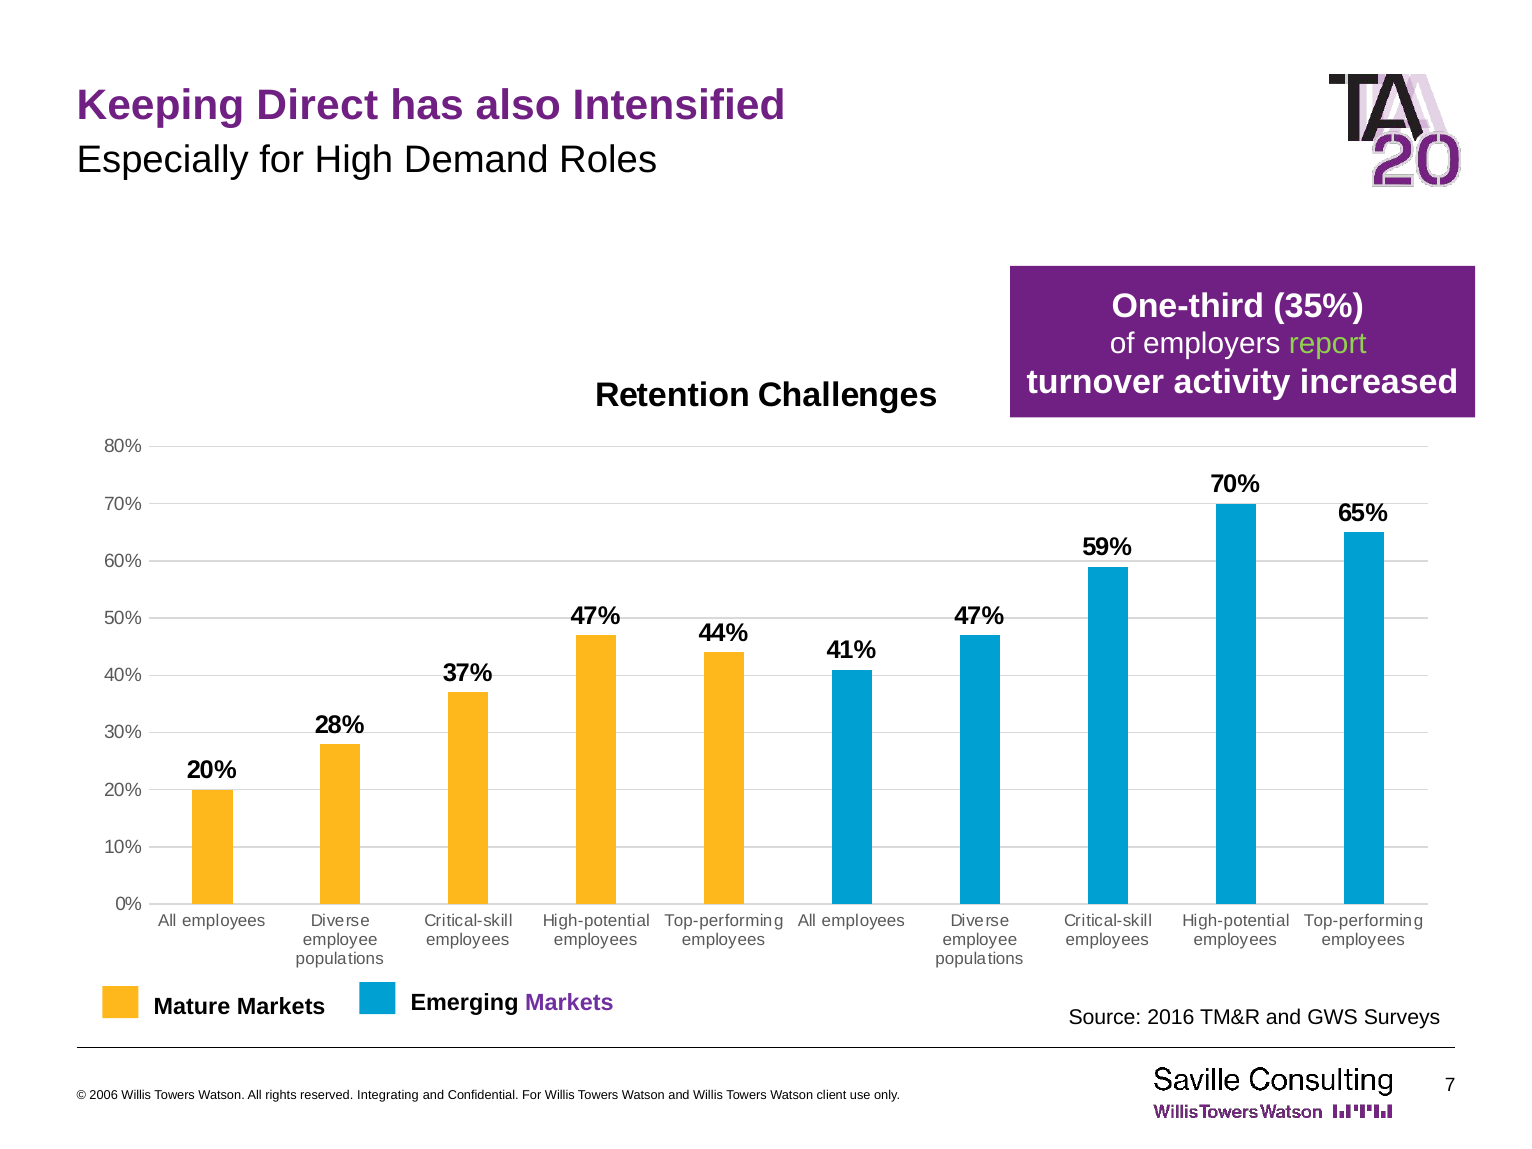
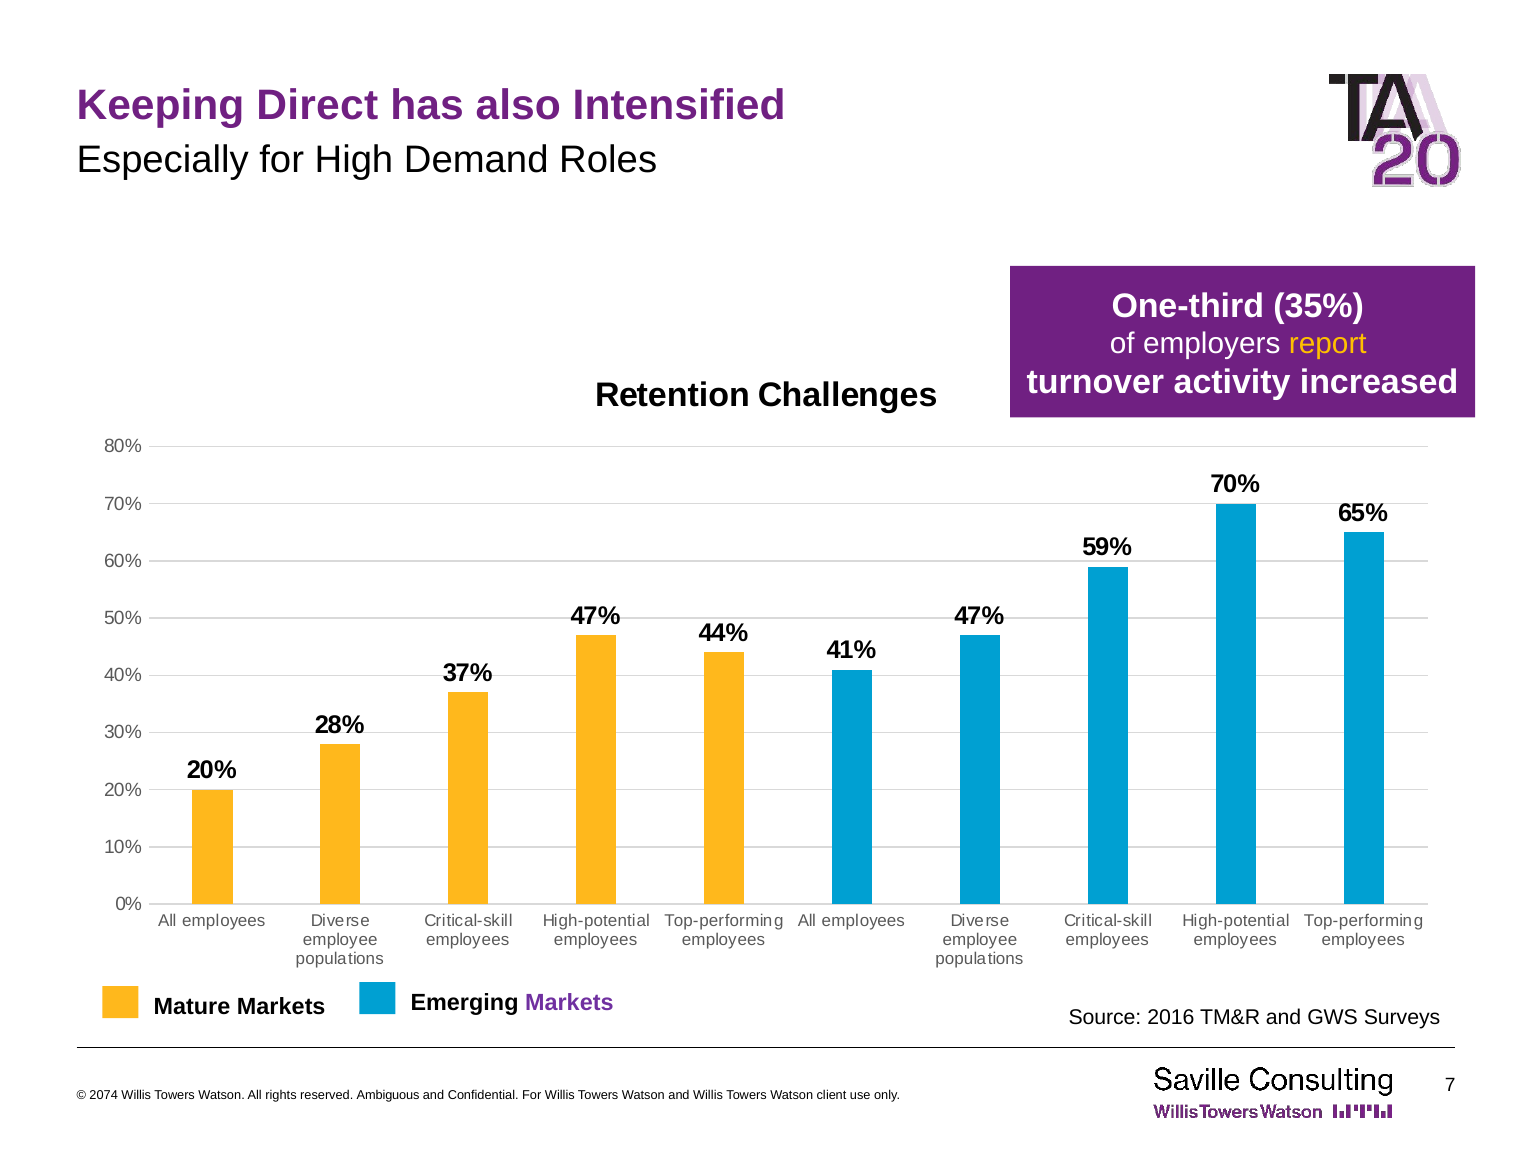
report colour: light green -> yellow (1328, 344)
2006: 2006 -> 2074 (104, 1095)
Integrating: Integrating -> Ambiguous (388, 1095)
